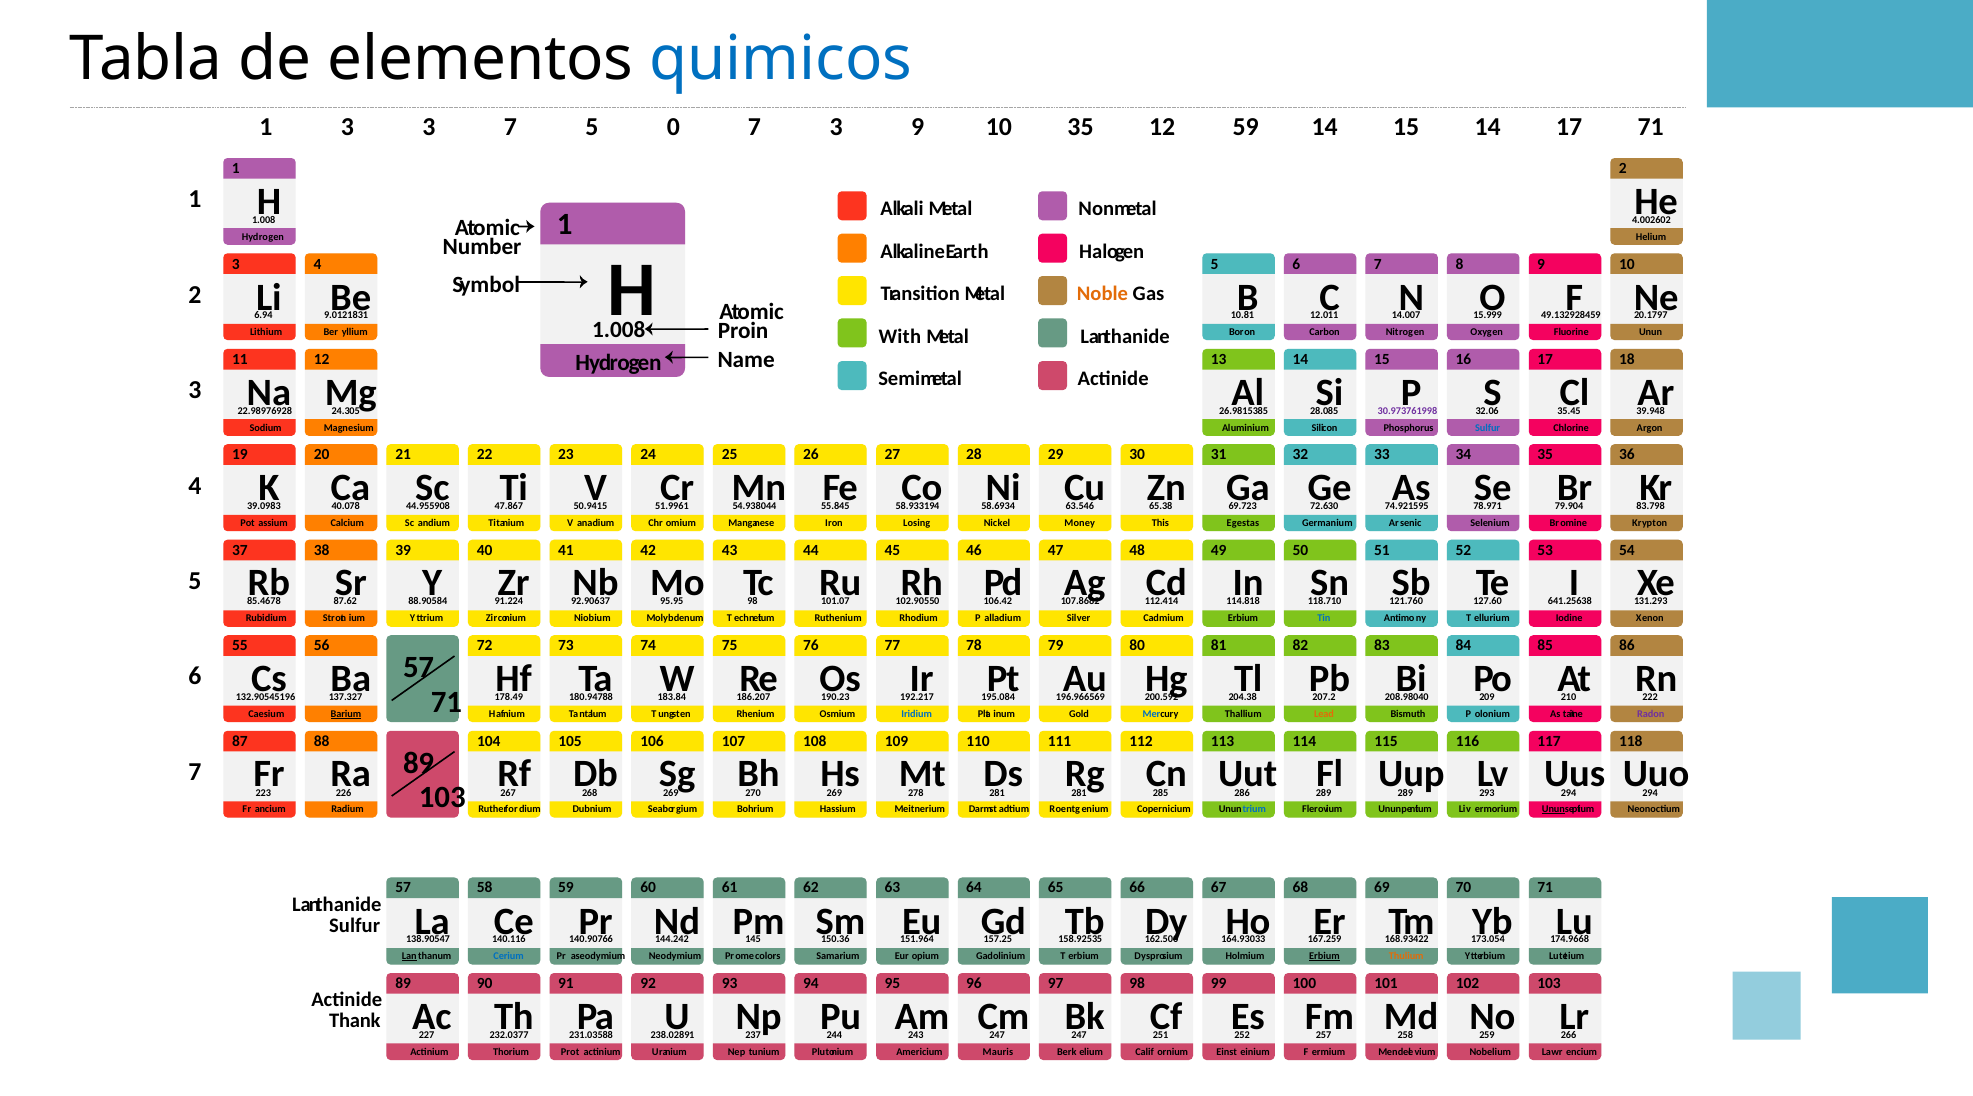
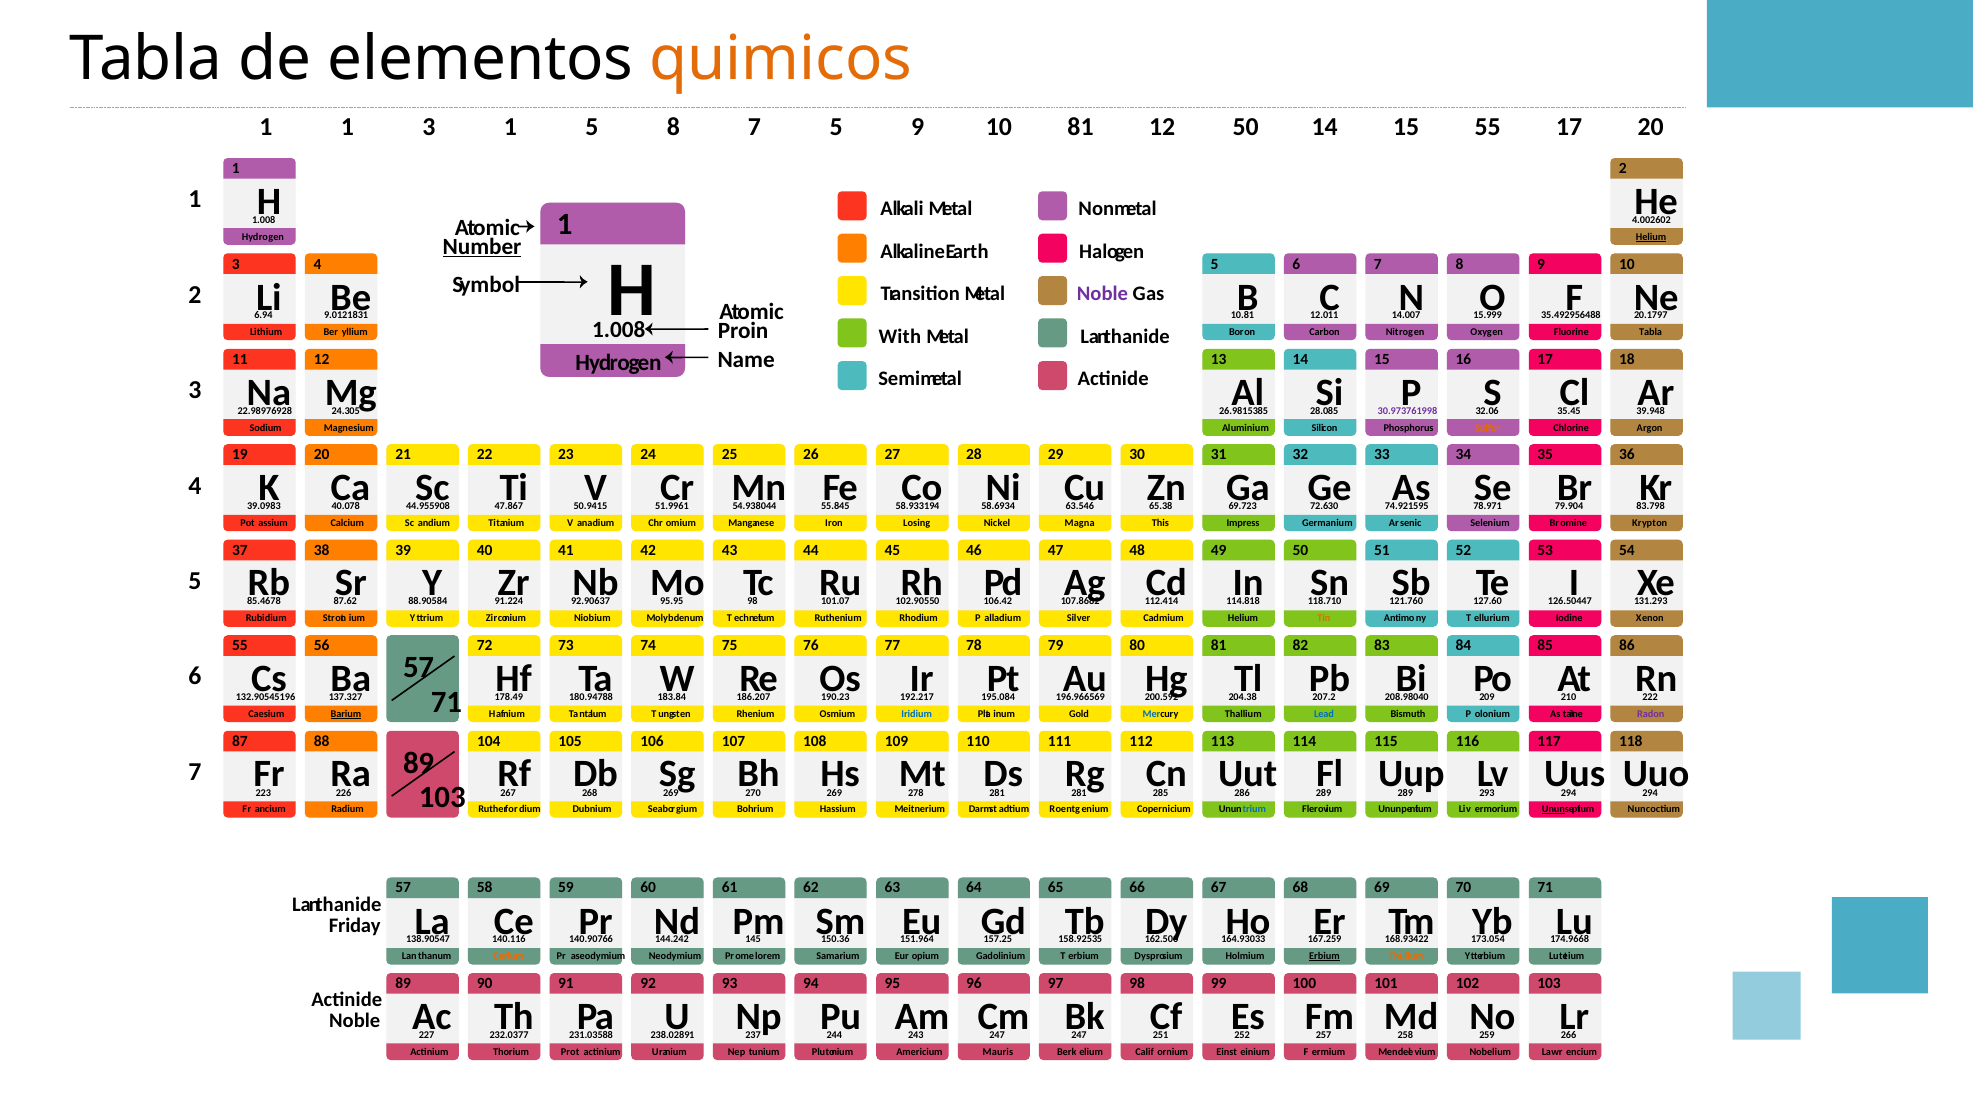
quimicos colour: blue -> orange (781, 60)
3: 3 -> 1 (347, 127)
3 7: 7 -> 1 (510, 127)
5 0: 0 -> 8 (673, 127)
7 3: 3 -> 5 (836, 127)
10 35: 35 -> 81 (1081, 127)
12 59: 59 -> 50 (1246, 127)
15 14: 14 -> 55 (1488, 127)
17 71: 71 -> 20 (1651, 127)
Helium underline: none -> present (1651, 237)
Number underline: none -> present (482, 247)
Noble colour: orange -> purple (1102, 294)
49.132928459: 49.132928459 -> 35.492956488 (1571, 316)
Unun: Unun -> Tabla (1651, 332)
Sulfur colour: blue -> orange (1488, 428)
Money: Money -> Magna (1080, 523)
Egestas: Egestas -> Impress (1243, 523)
641.25638: 641.25638 -> 126.50447 (1570, 602)
Erbium: Erbium -> Helium (1243, 618)
Tin colour: blue -> orange (1324, 618)
Lead colour: orange -> blue (1324, 714)
Neon: Neon -> Nunc (1639, 809)
Sulfur: Sulfur -> Friday (355, 926)
Lan underline: present -> none (409, 956)
Cerium colour: blue -> orange (509, 956)
colors: colors -> lorem (768, 956)
Thank: Thank -> Noble (355, 1021)
